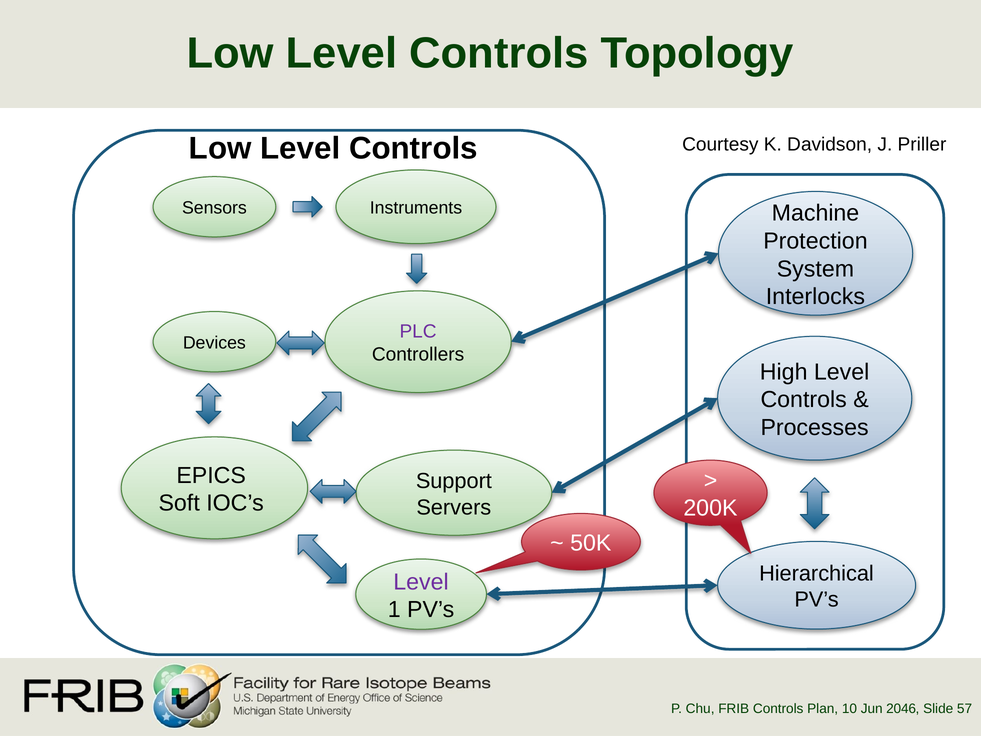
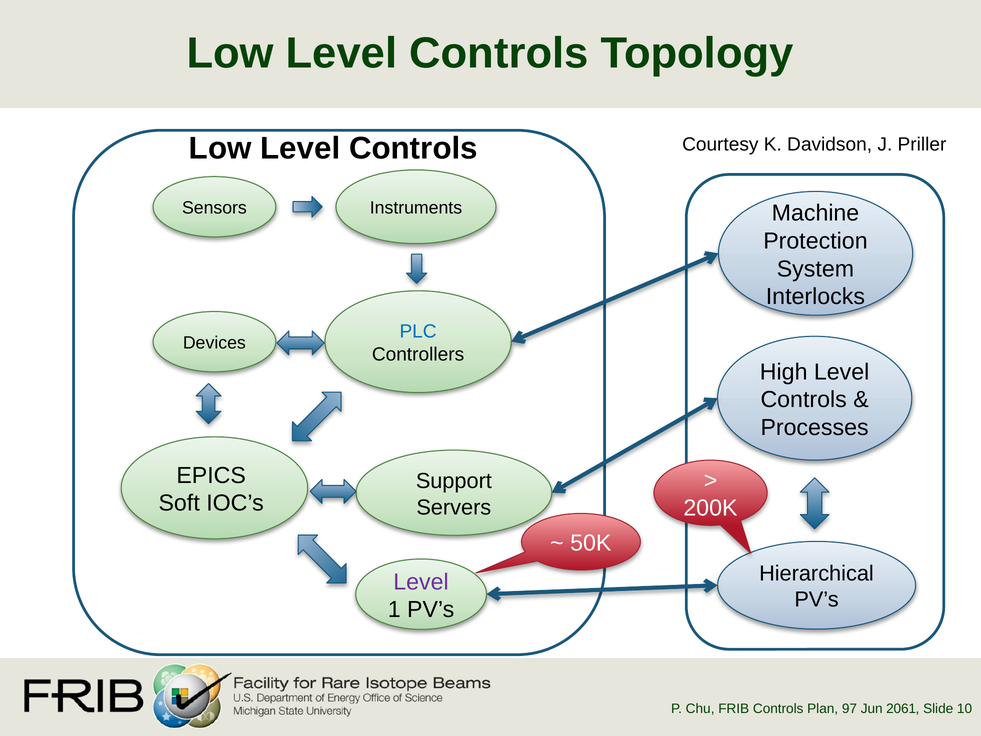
PLC colour: purple -> blue (418, 331)
10: 10 -> 97 (849, 709)
2046: 2046 -> 2061 (901, 709)
57: 57 -> 10 (965, 709)
